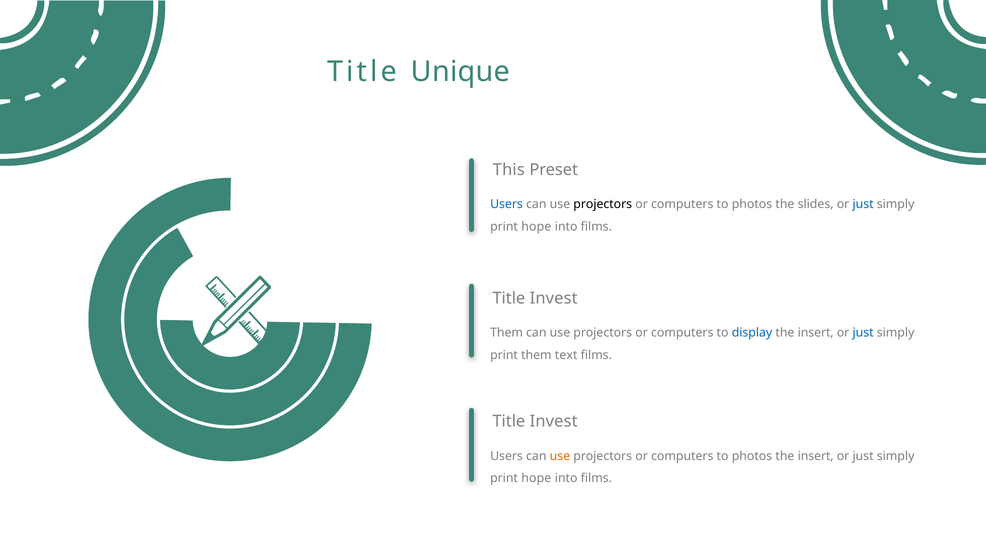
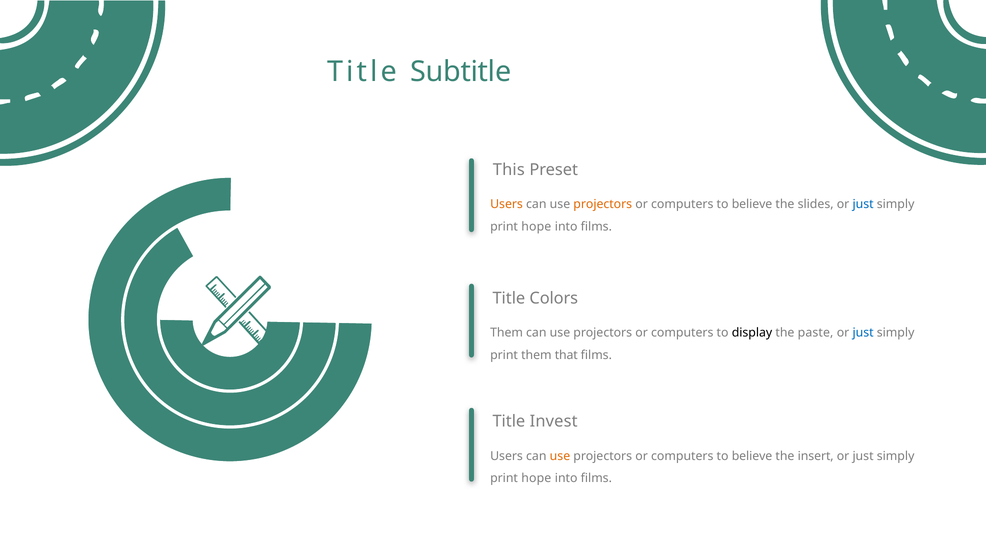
Unique: Unique -> Subtitle (461, 72)
Users colour: blue -> orange (507, 204)
projectors colour: black -> orange (603, 204)
photos: photos -> believe (752, 204)
Invest: Invest -> Colors (554, 298)
display colour: blue -> black (752, 333)
insert: insert -> paste (816, 333)
text: text -> that (566, 355)
photos: photos -> believe (752, 456)
